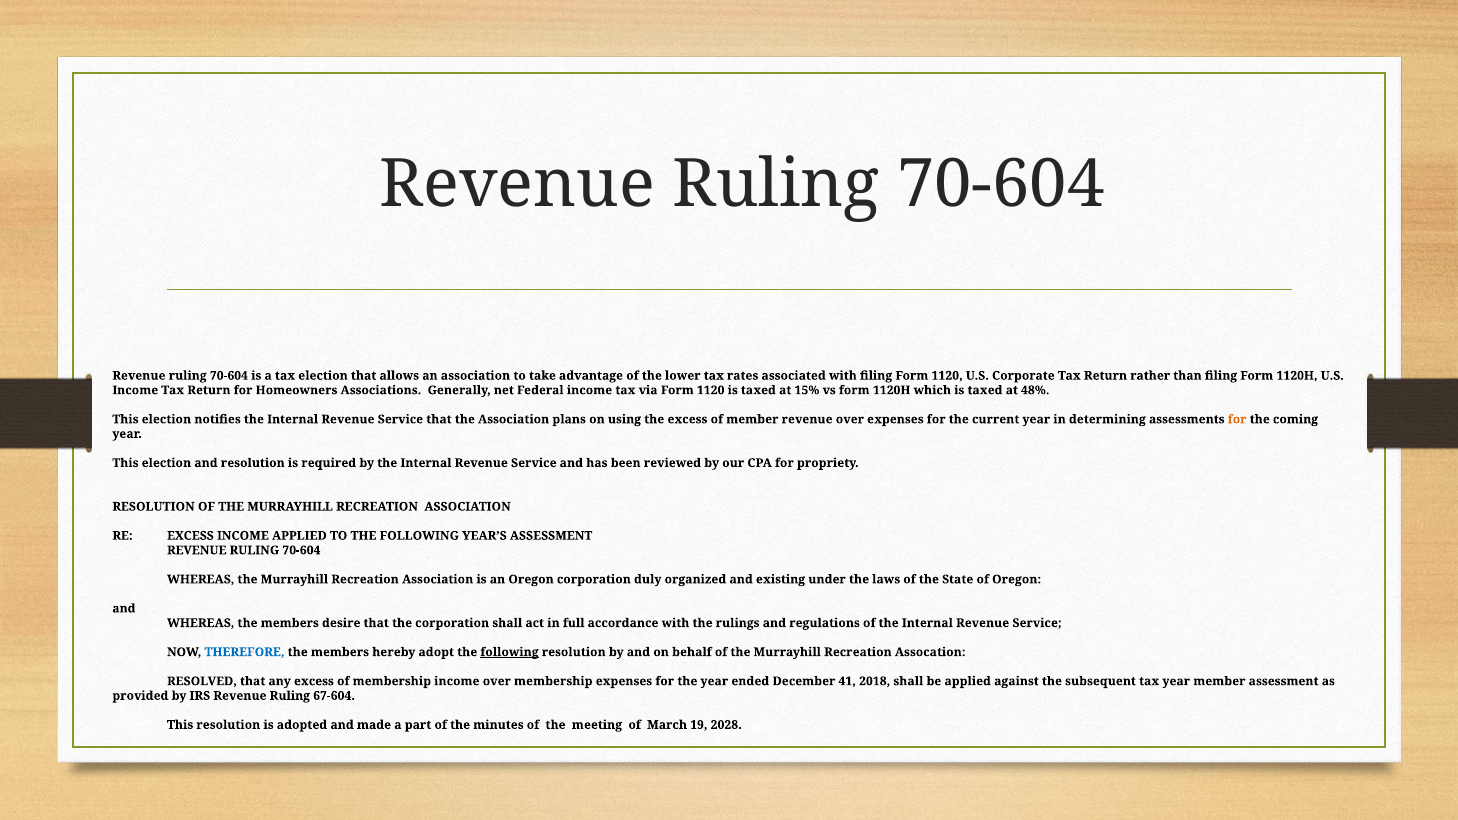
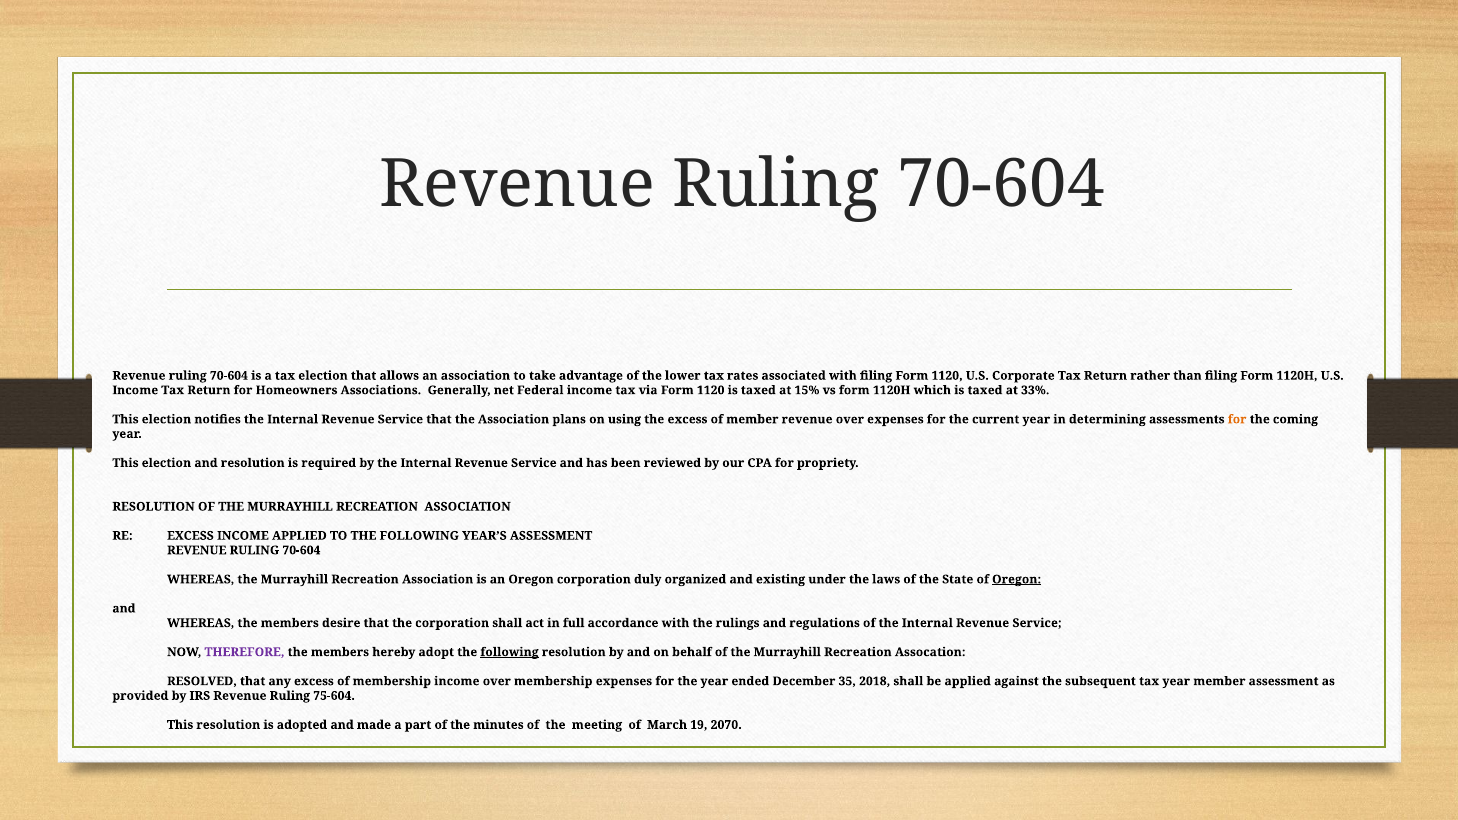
48%: 48% -> 33% (1035, 390)
Oregon underline: none -> present (1017, 579)
THEREFORE colour: blue -> purple (245, 652)
41: 41 -> 35 (847, 681)
67-604: 67-604 -> 75-604 (334, 696)
2028: 2028 -> 2070 (726, 725)
